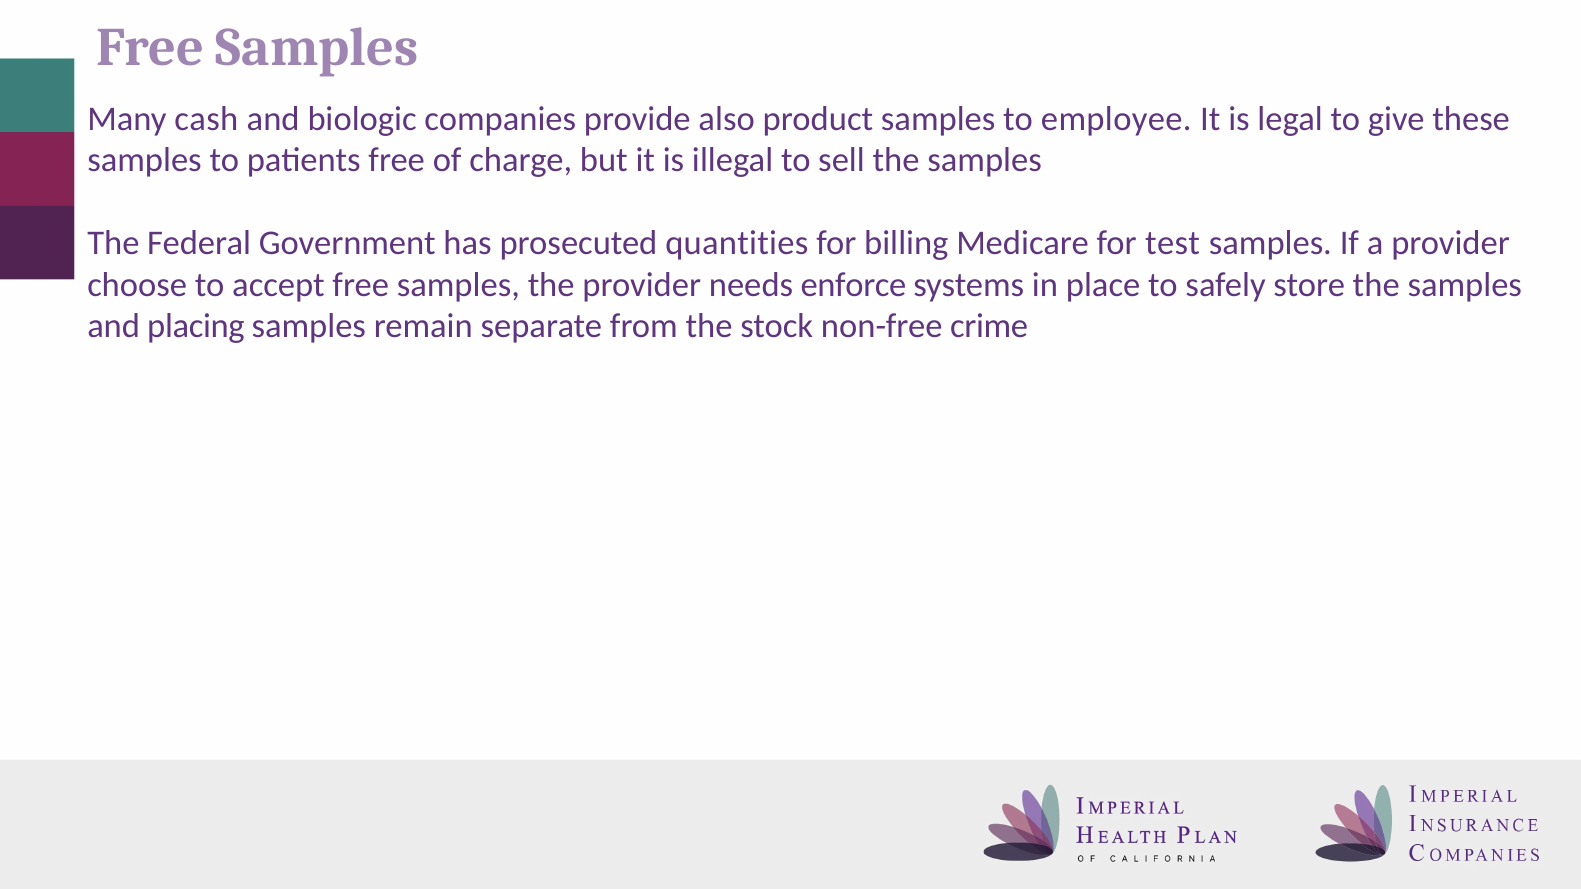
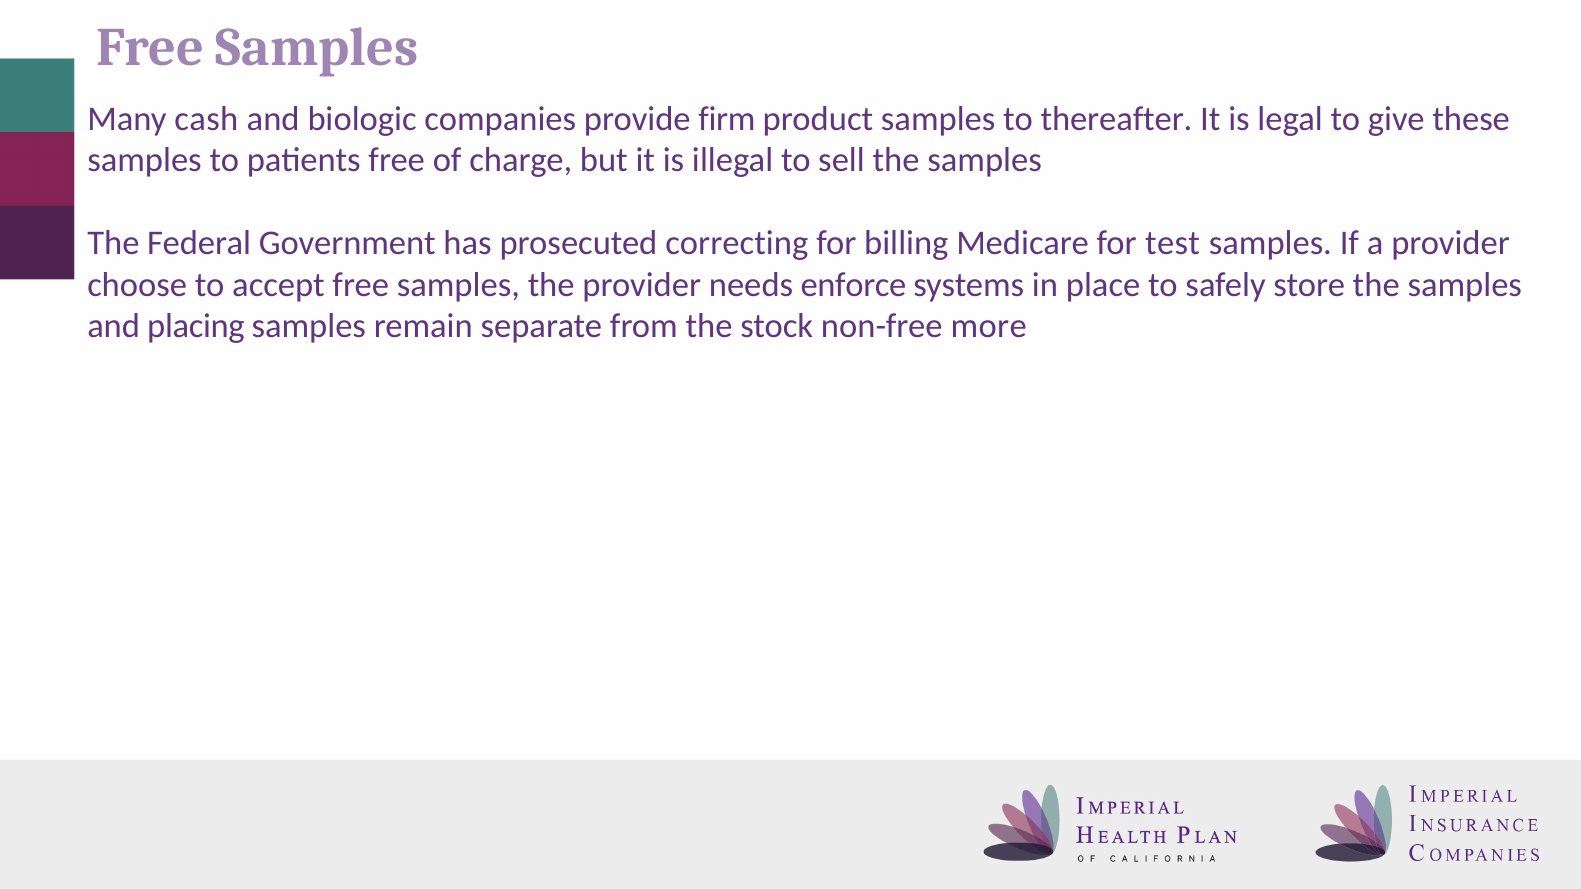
also: also -> firm (727, 119)
employee: employee -> thereafter (1117, 119)
quantities: quantities -> correcting (737, 243)
crime: crime -> more (989, 326)
